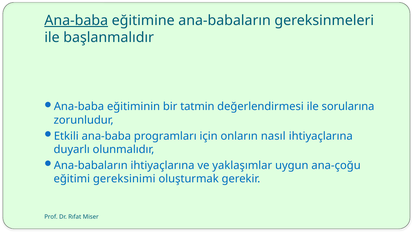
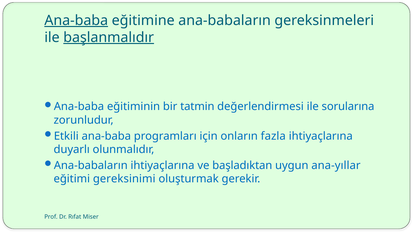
başlanmalıdır underline: none -> present (109, 37)
nasıl: nasıl -> fazla (273, 136)
yaklaşımlar: yaklaşımlar -> başladıktan (242, 166)
ana-çoğu: ana-çoğu -> ana-yıllar (336, 166)
